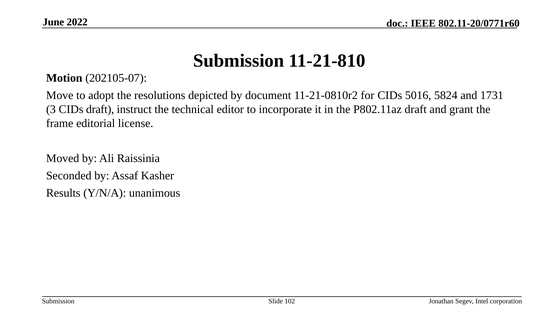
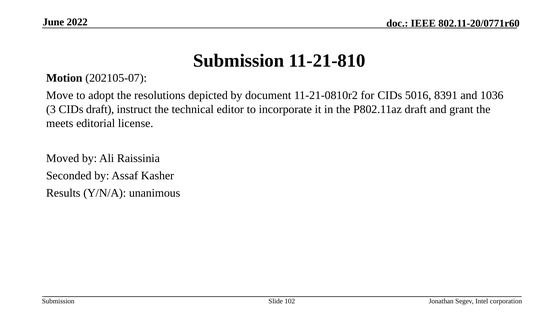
5824: 5824 -> 8391 (446, 95)
1731: 1731 -> 1036 (492, 95)
frame: frame -> meets (60, 123)
